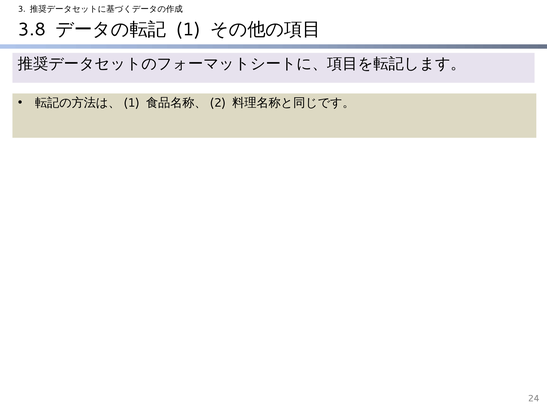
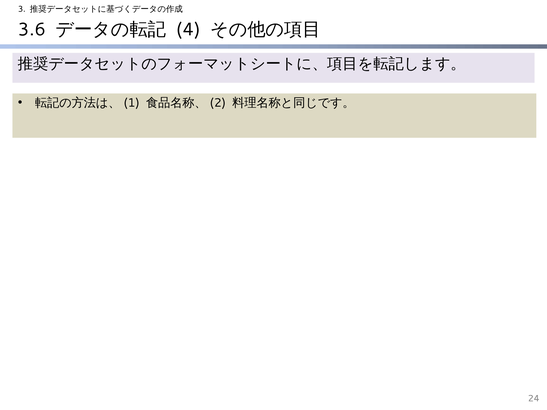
3.8: 3.8 -> 3.6 (32, 29)
1: 1 -> 4 (188, 29)
